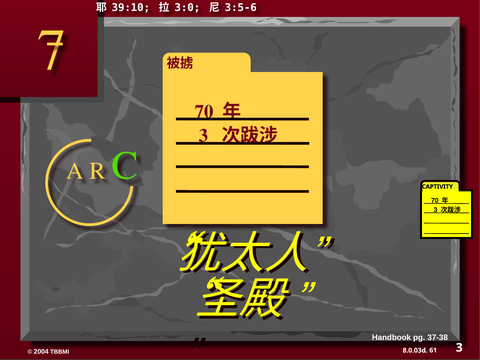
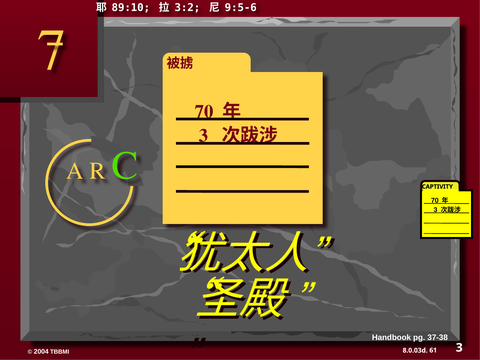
39:10: 39:10 -> 89:10 (131, 8)
3:0: 3:0 -> 3:2 (187, 8)
3:5-6: 3:5-6 -> 9:5-6 (241, 8)
